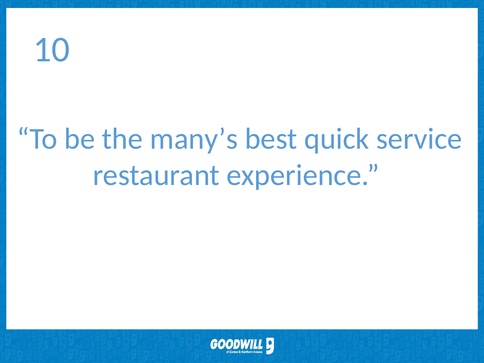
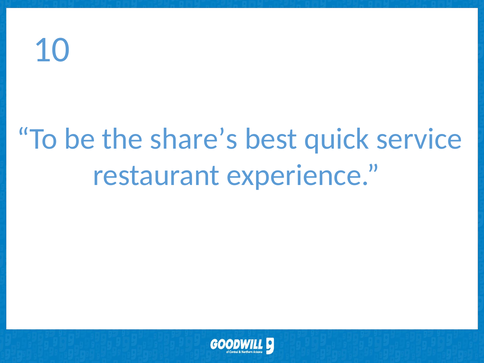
many’s: many’s -> share’s (194, 139)
